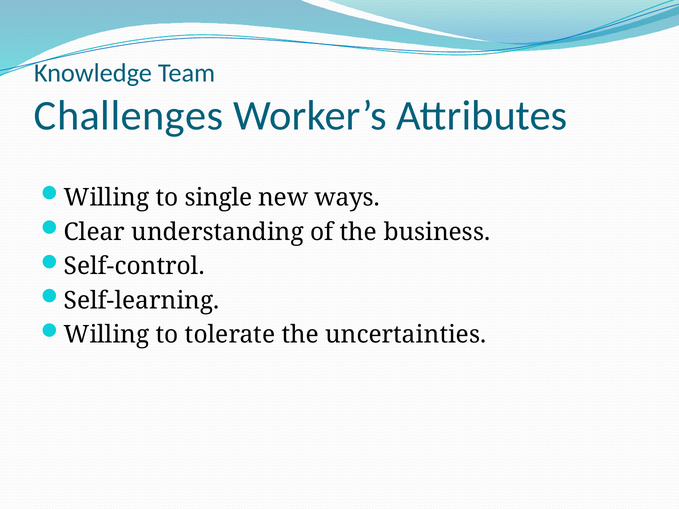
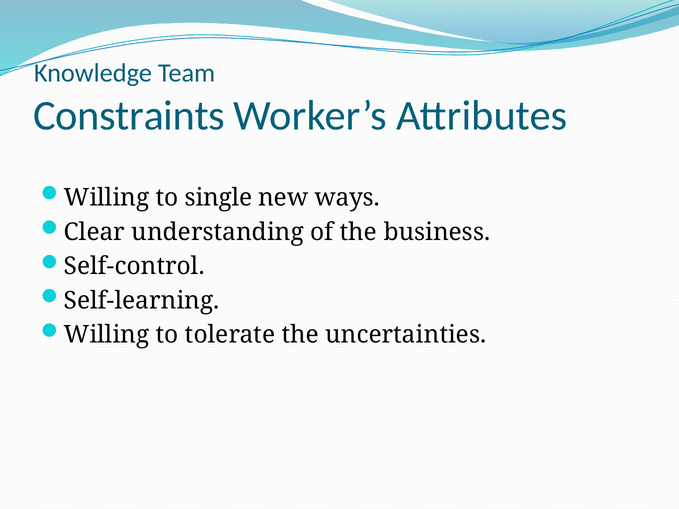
Challenges: Challenges -> Constraints (129, 116)
